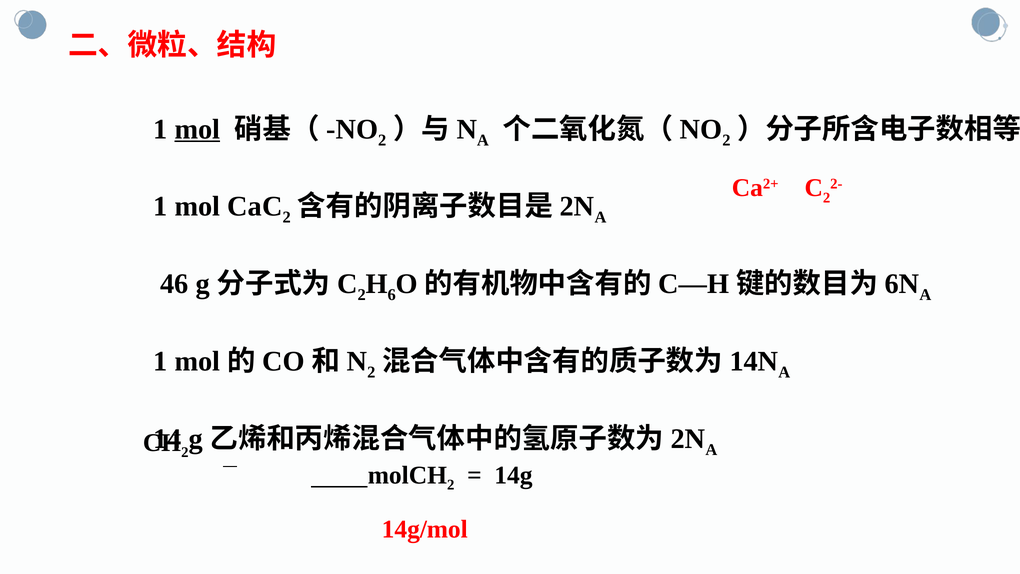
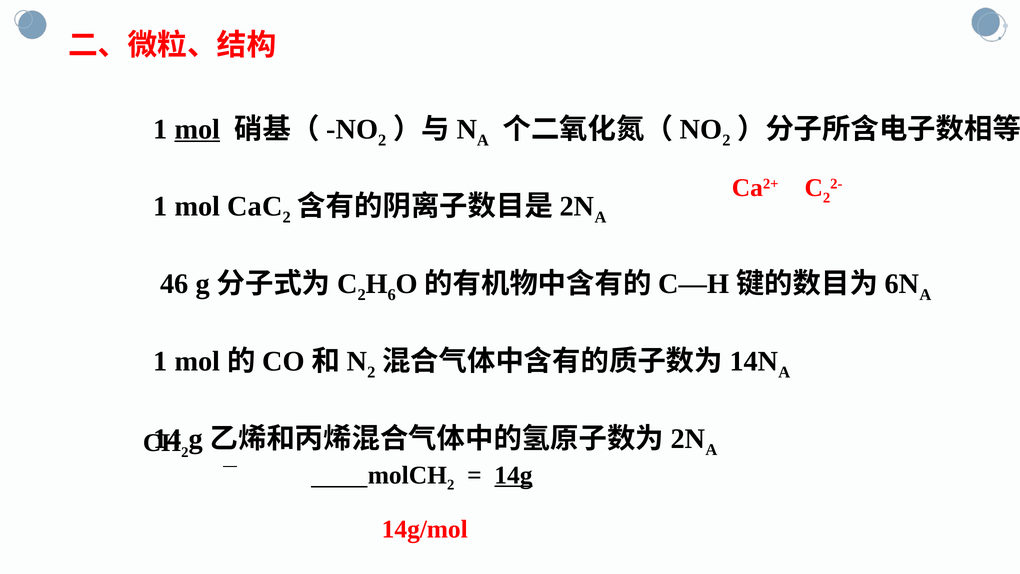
14g underline: none -> present (513, 475)
